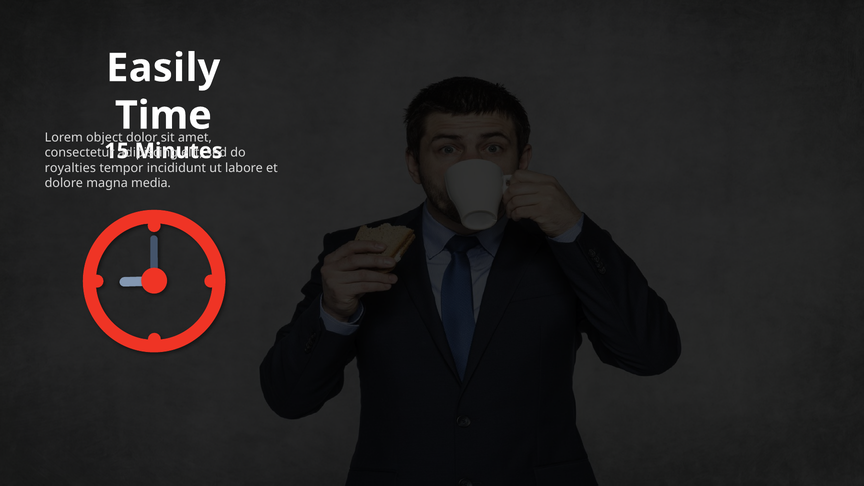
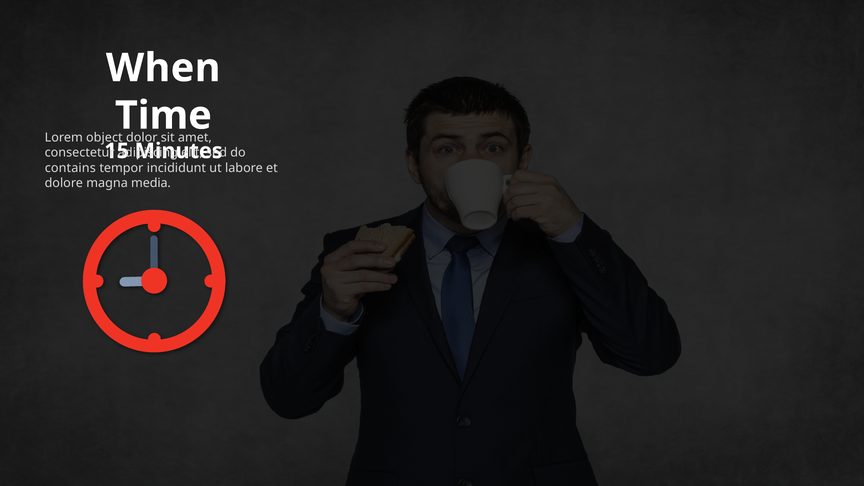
Easily: Easily -> When (163, 68)
royalties: royalties -> contains (70, 168)
